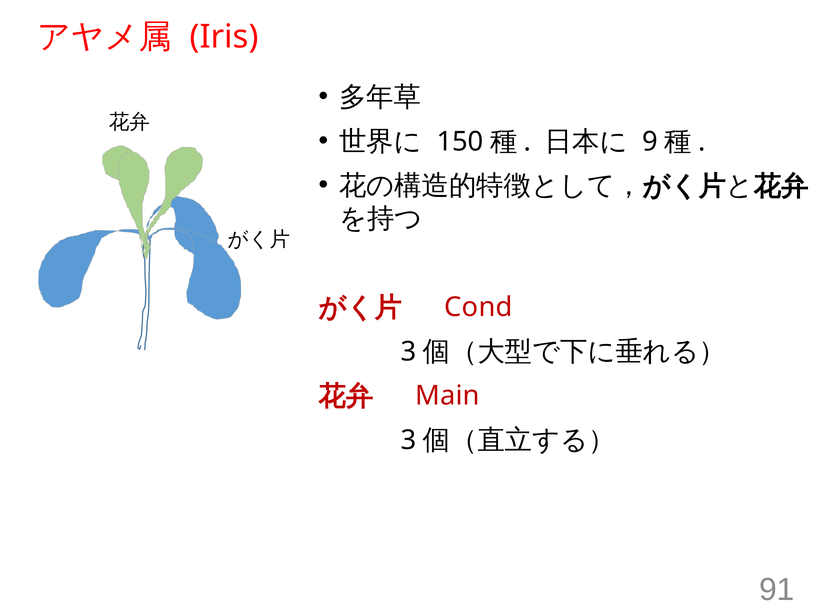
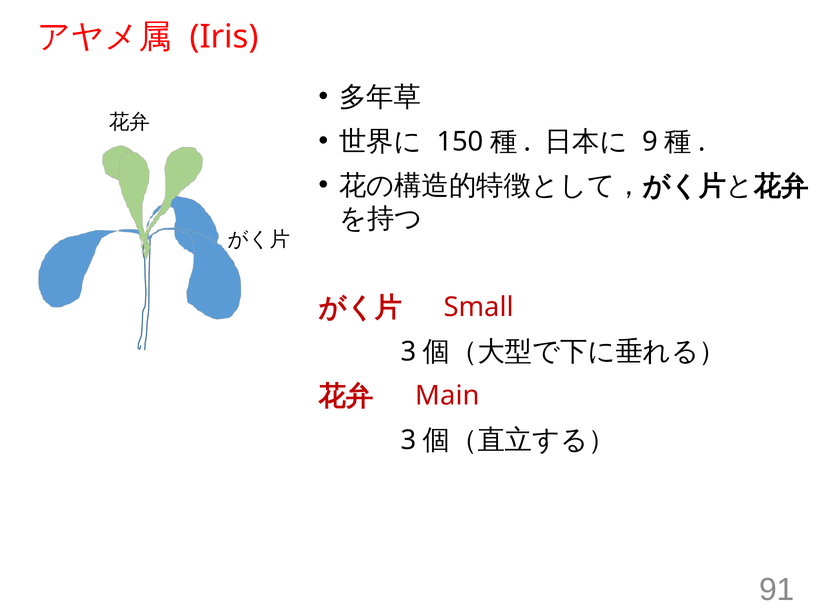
Cond: Cond -> Small (479, 307)
